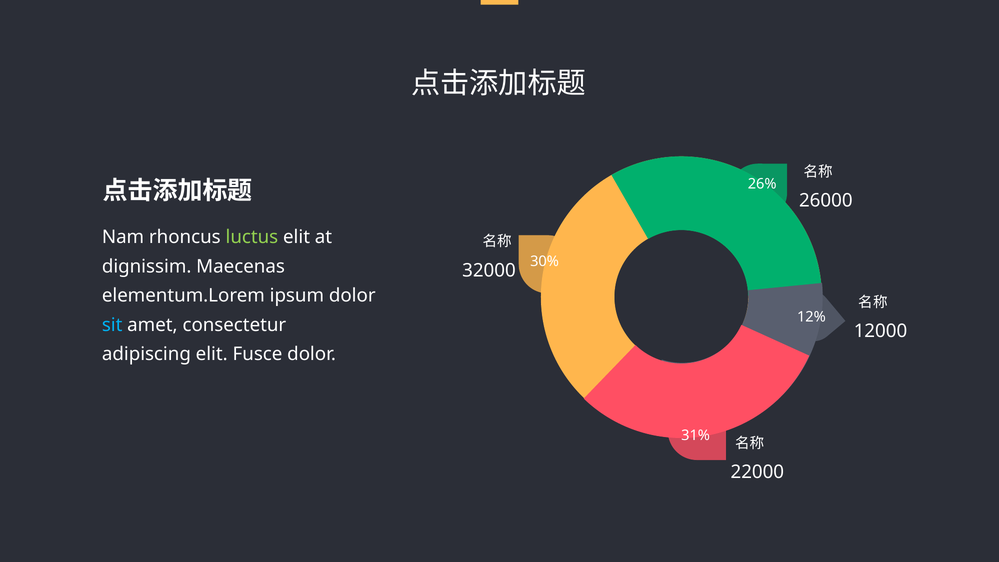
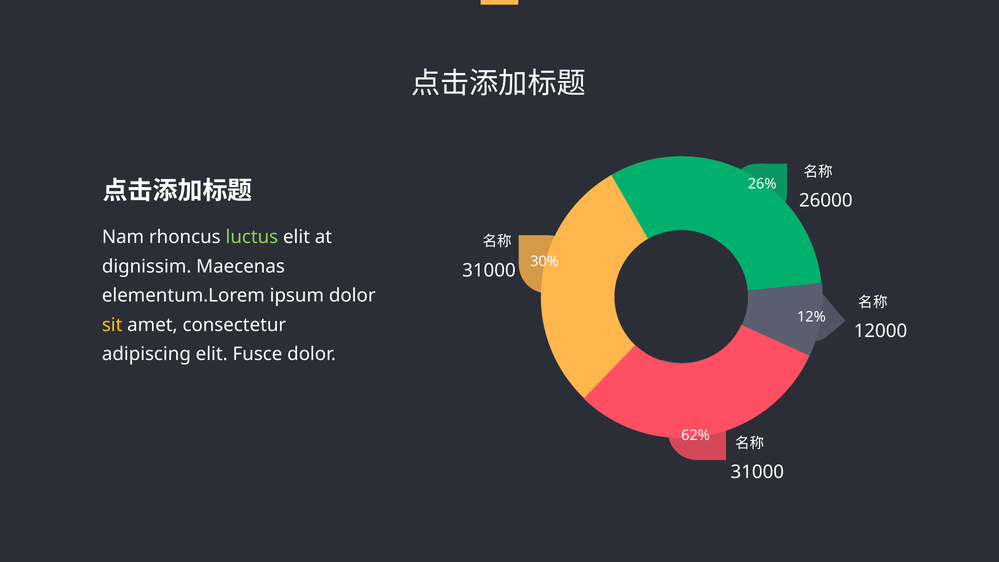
32000: 32000 -> 31000 (489, 270)
sit colour: light blue -> yellow (112, 325)
31%: 31% -> 62% (696, 435)
22000: 22000 -> 31000 (757, 472)
